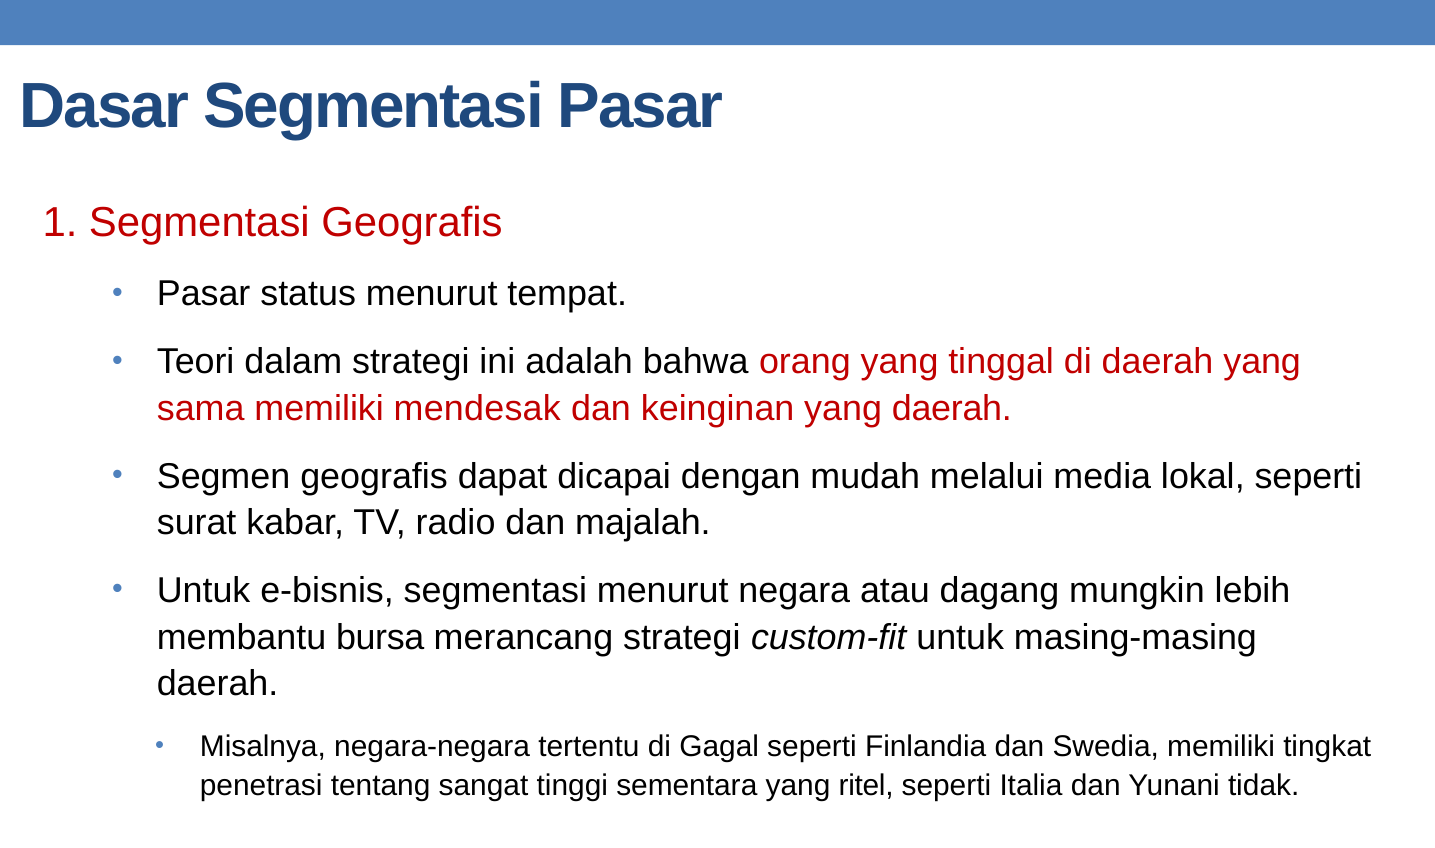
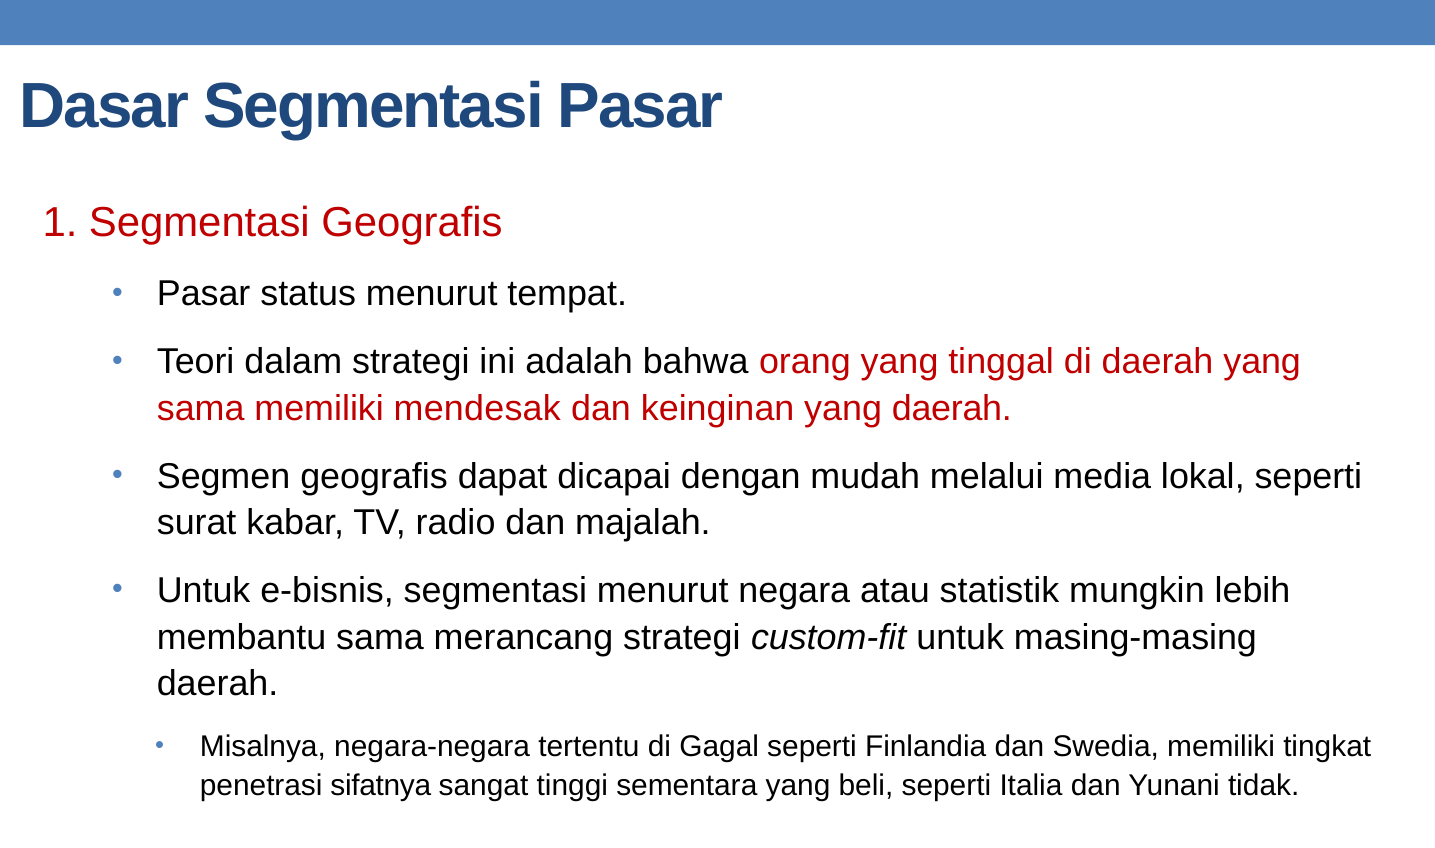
dagang: dagang -> statistik (999, 590)
membantu bursa: bursa -> sama (380, 637)
tentang: tentang -> sifatnya (381, 785)
ritel: ritel -> beli (866, 785)
